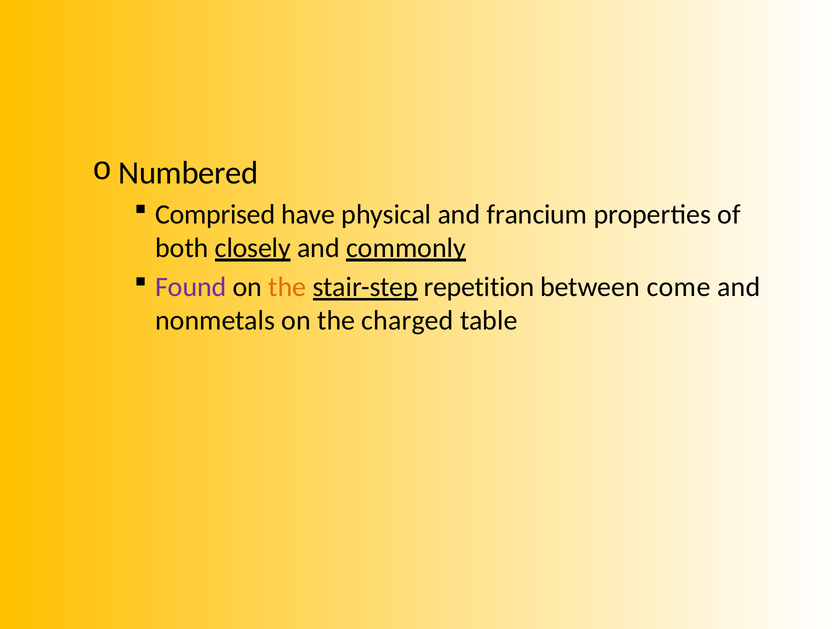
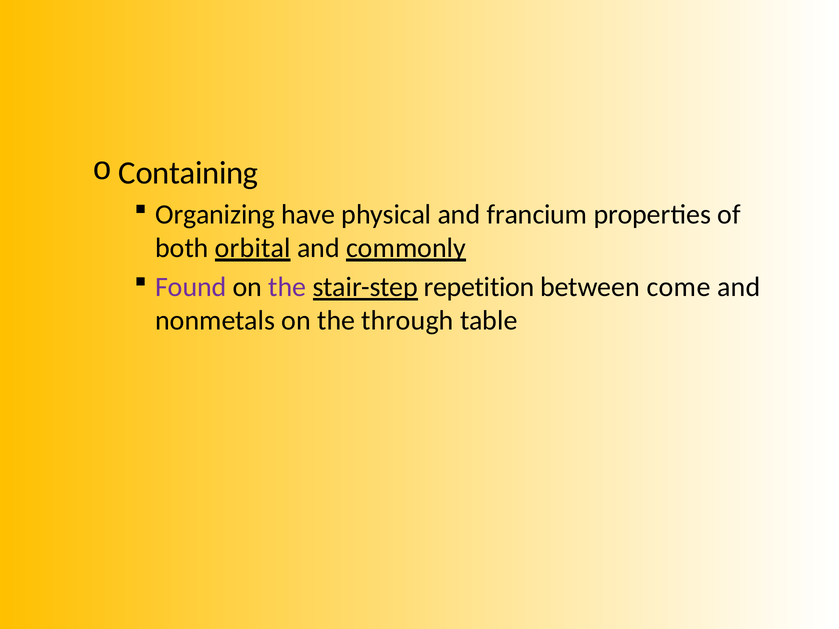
Numbered: Numbered -> Containing (188, 173)
Comprised: Comprised -> Organizing (215, 215)
closely: closely -> orbital (253, 248)
the colour: orange -> purple (287, 287)
charged: charged -> through (407, 321)
